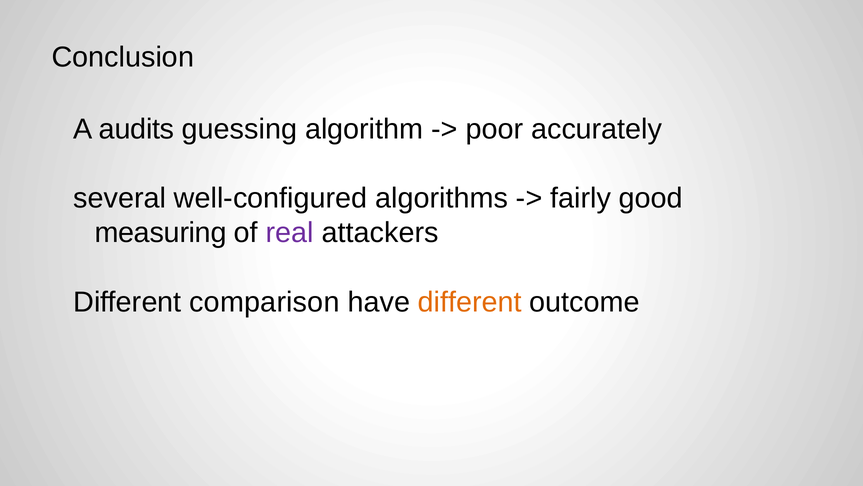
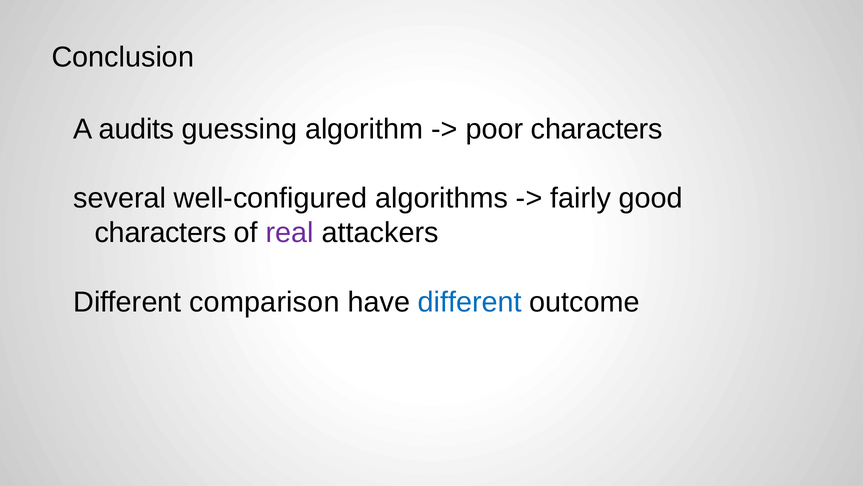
poor accurately: accurately -> characters (597, 129)
measuring: measuring -> characters (161, 233)
different colour: orange -> blue (470, 302)
